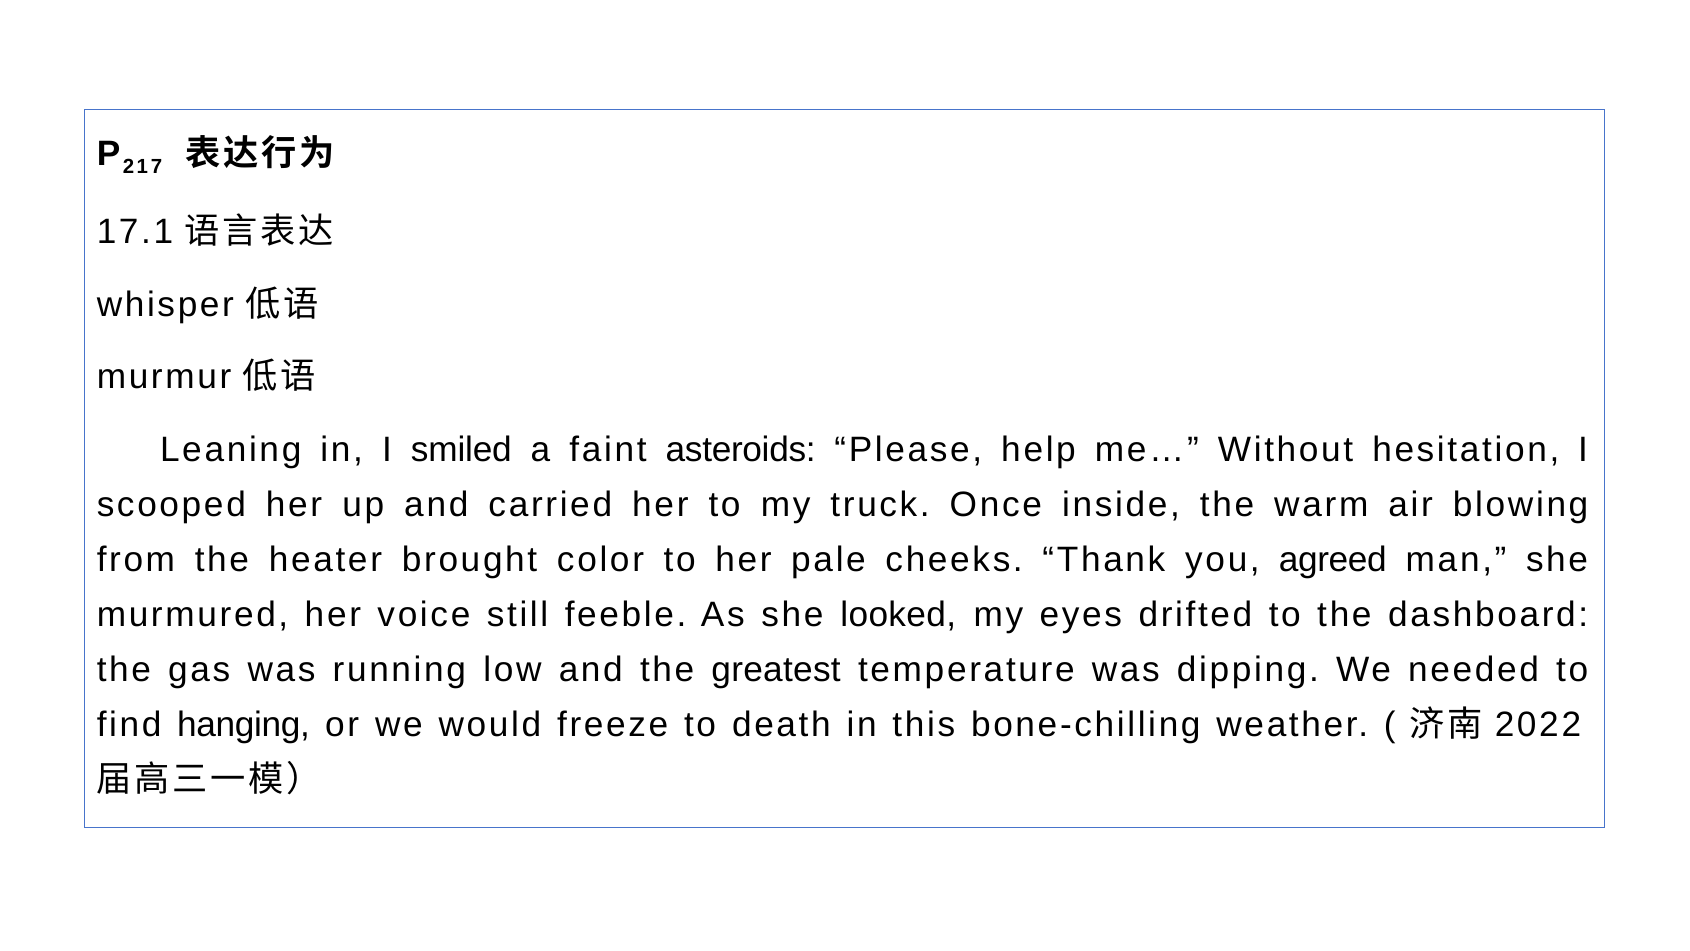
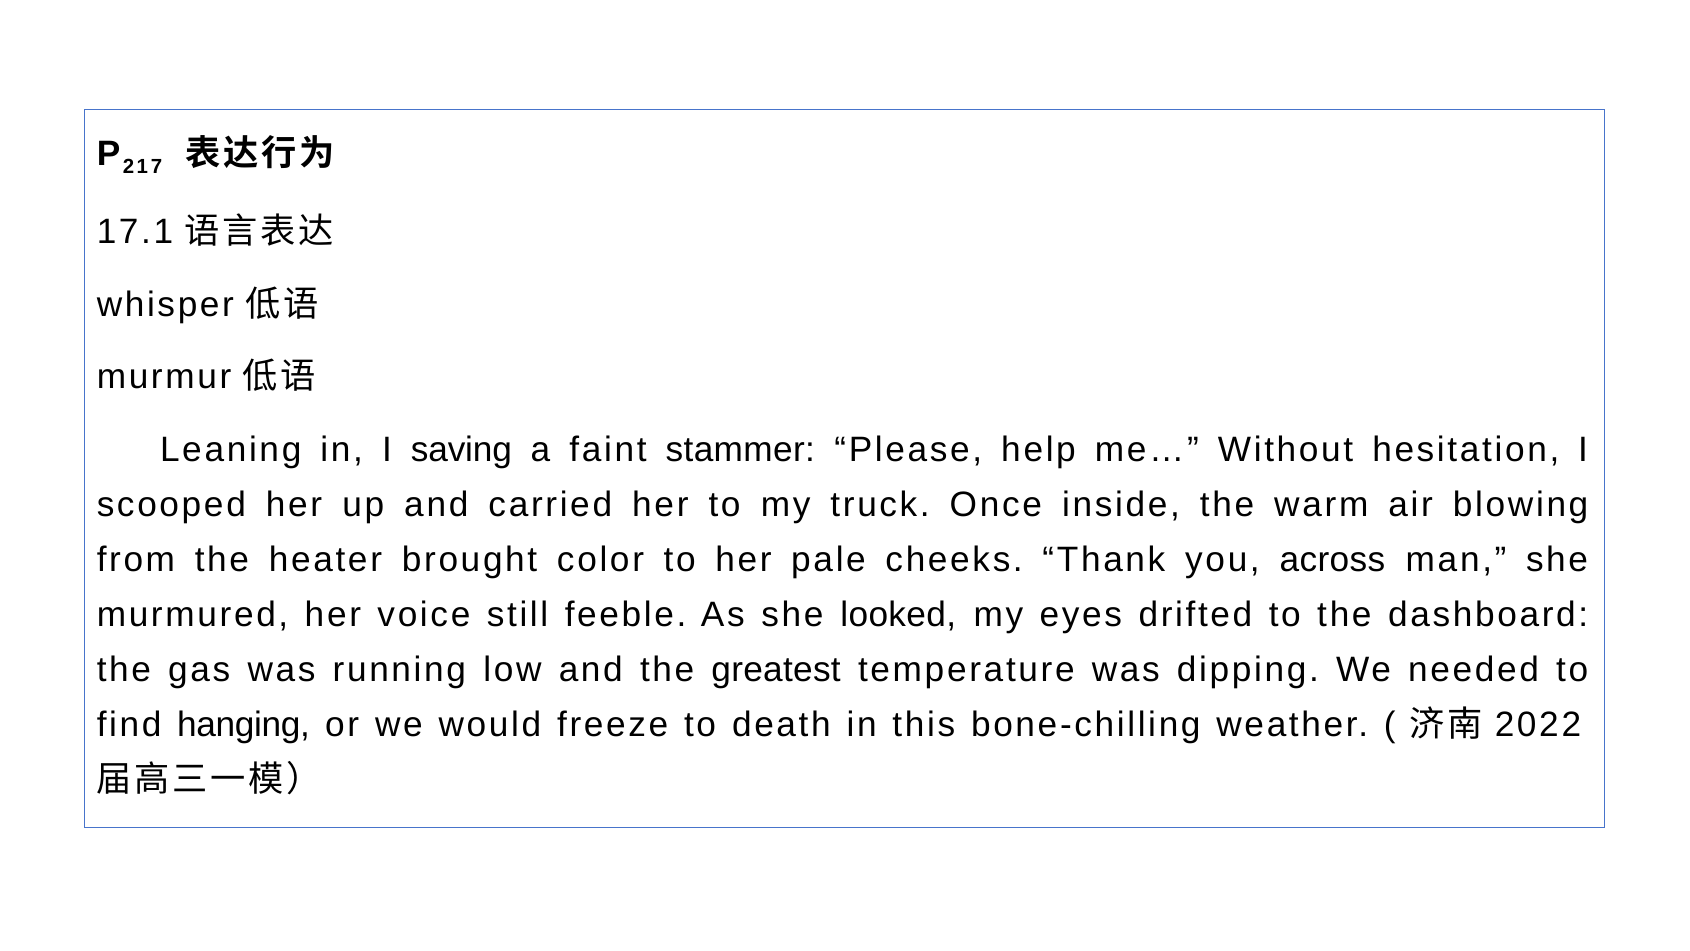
smiled: smiled -> saving (461, 449)
asteroids: asteroids -> stammer (740, 449)
agreed: agreed -> across (1332, 559)
